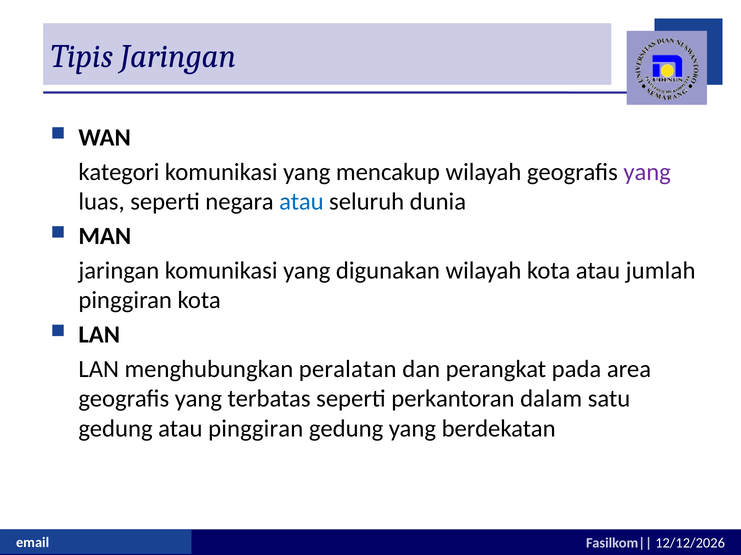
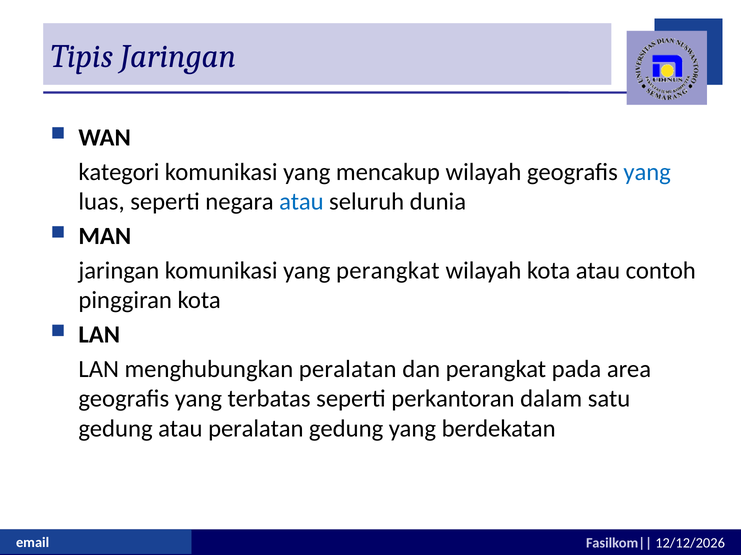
yang colour: purple -> blue (647, 172)
yang digunakan: digunakan -> perangkat (388, 271)
jumlah: jumlah -> contoh (661, 271)
atau pinggiran: pinggiran -> peralatan (256, 429)
